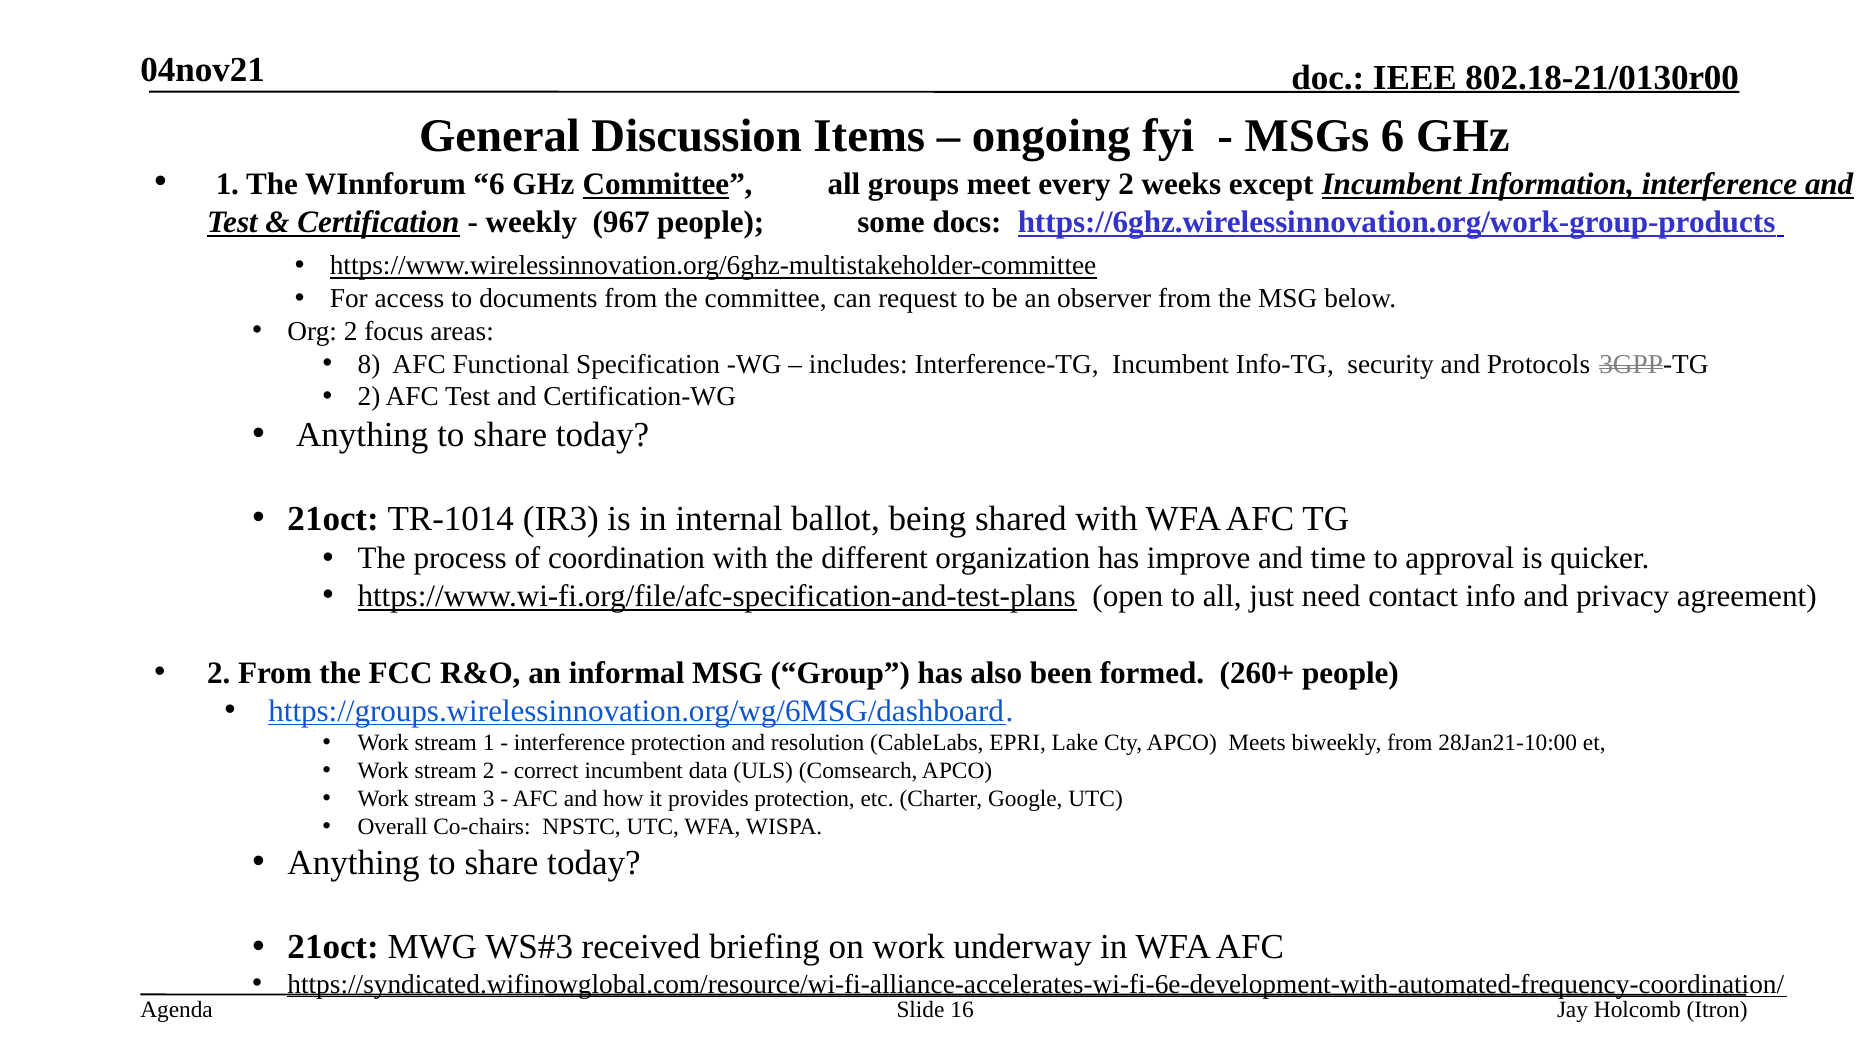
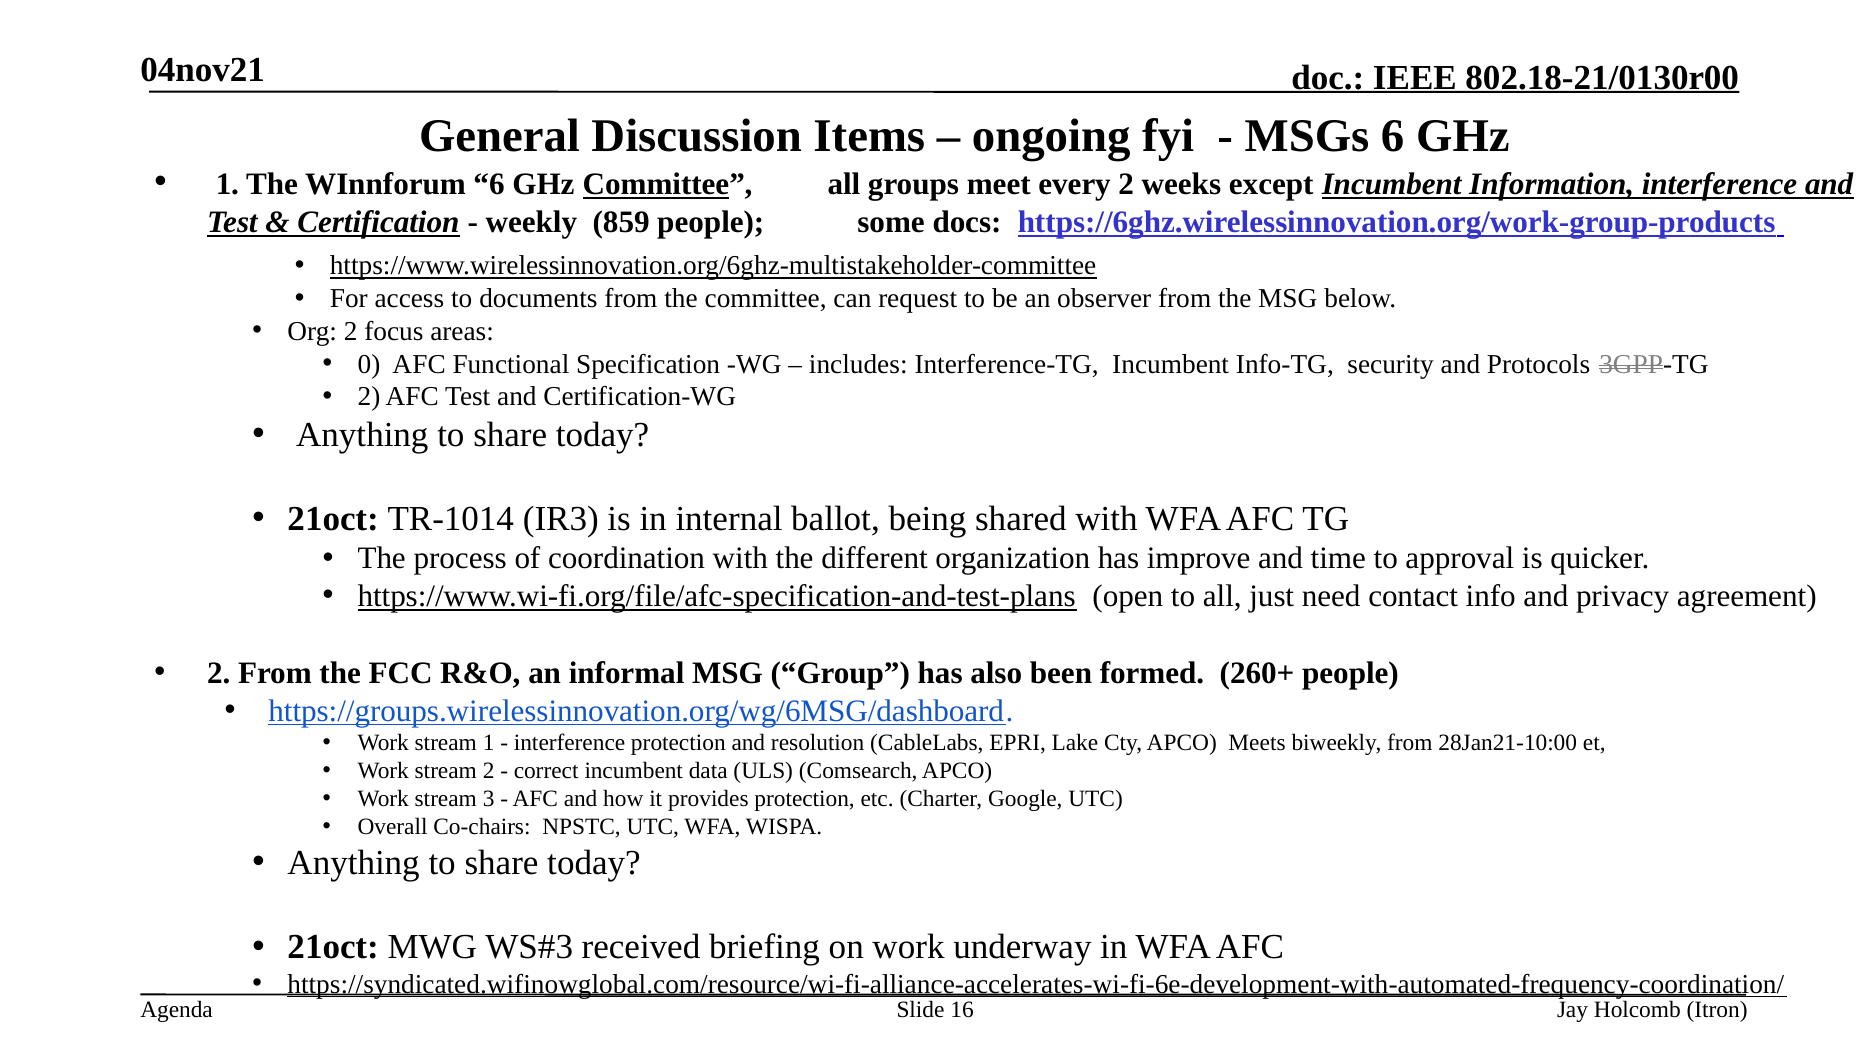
967: 967 -> 859 (621, 222)
8: 8 -> 0 (369, 364)
